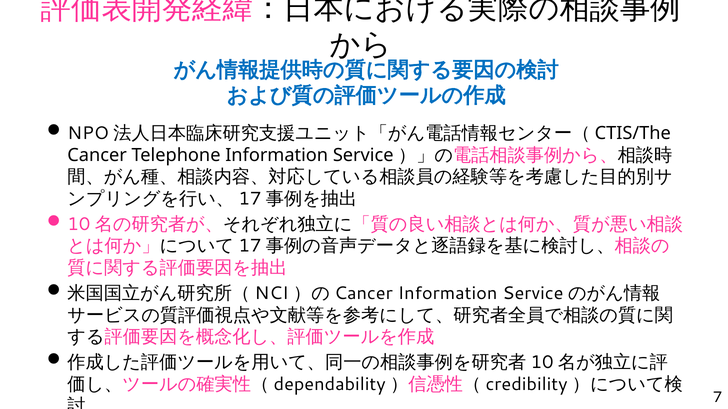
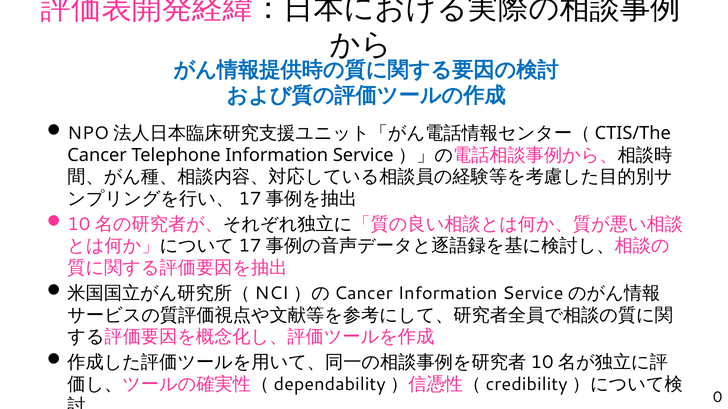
7: 7 -> 0 (718, 398)
